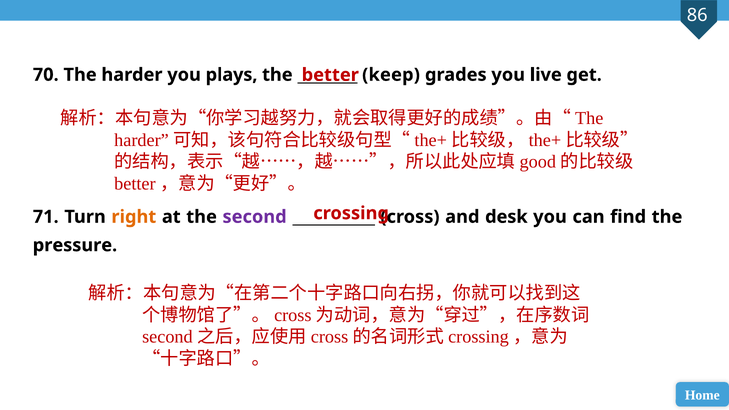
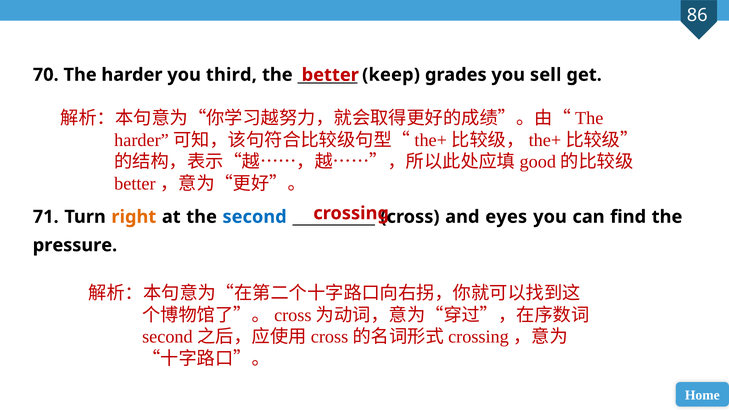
plays: plays -> third (231, 75)
live: live -> sell (546, 75)
second colour: purple -> blue (255, 217)
desk: desk -> eyes (506, 217)
